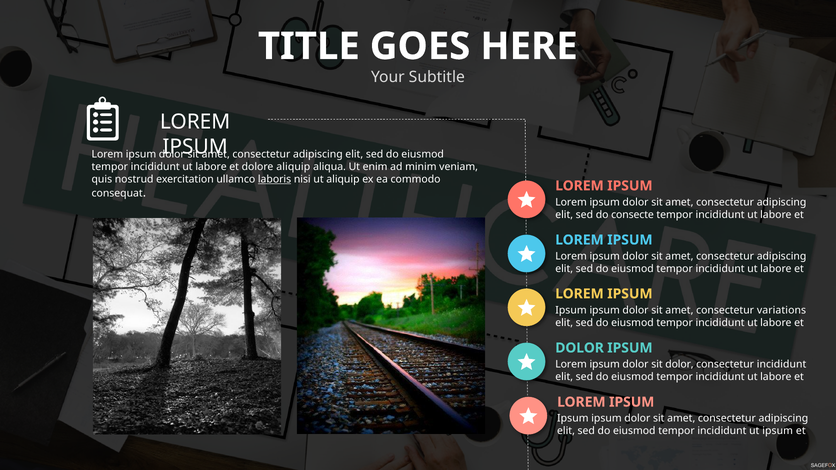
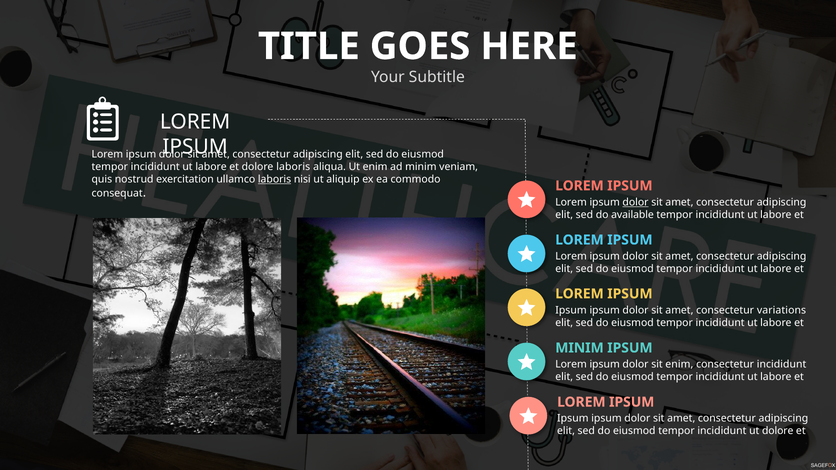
dolore aliquip: aliquip -> laboris (293, 167)
dolor underline: none -> present (635, 202)
consecte: consecte -> available (632, 215)
DOLOR: DOLOR -> MINIM (579, 348)
sit dolor: dolor -> enim (679, 365)
ut ipsum: ipsum -> dolore (778, 431)
